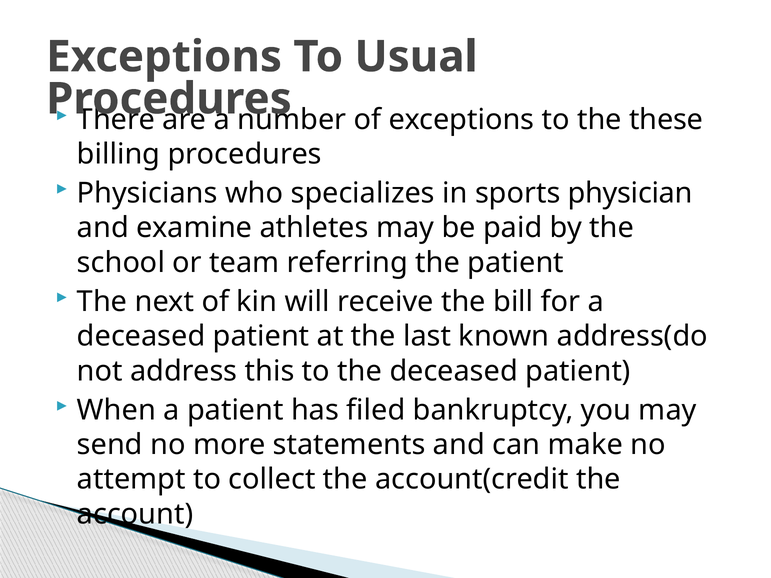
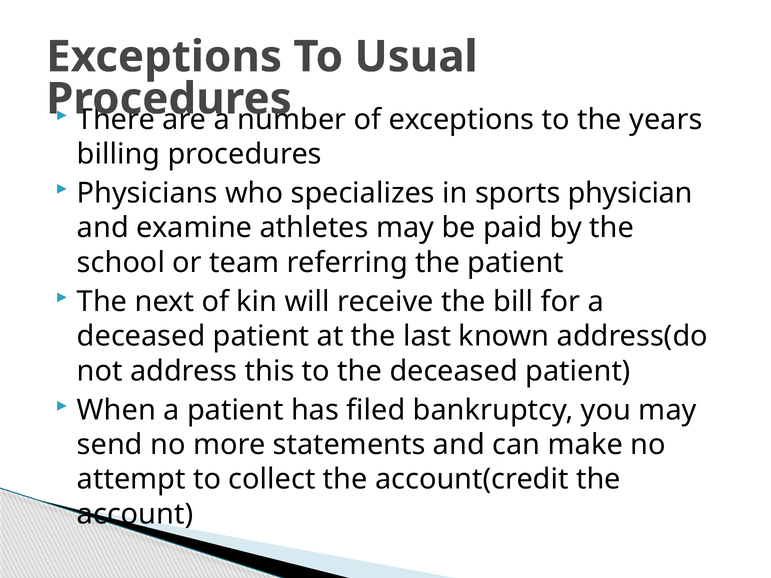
these: these -> years (666, 120)
